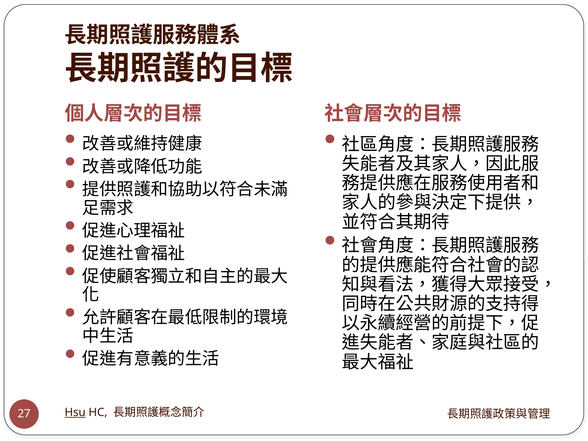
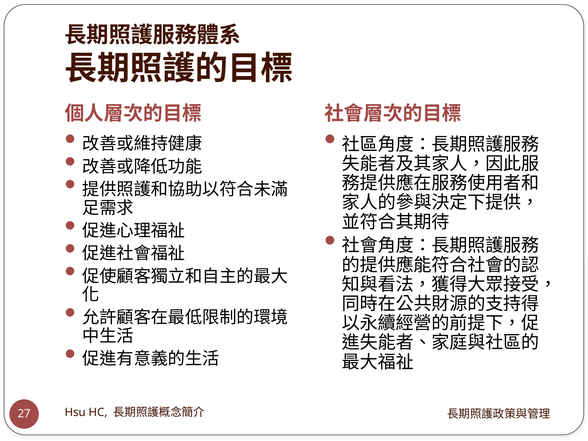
Hsu underline: present -> none (75, 412)
